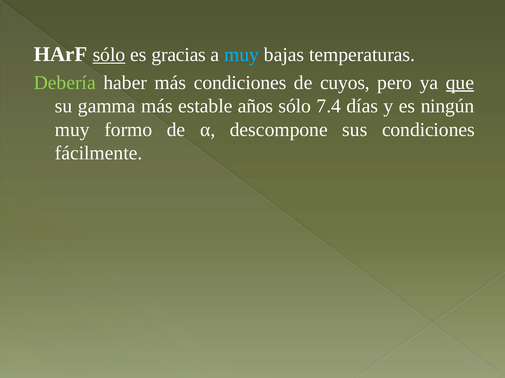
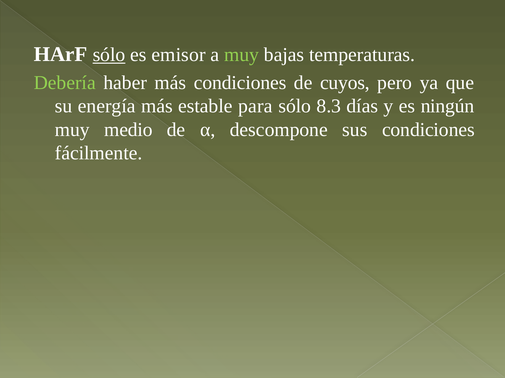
gracias: gracias -> emisor (179, 55)
muy colour: light blue -> light green (242, 55)
que underline: present -> none (460, 83)
gamma: gamma -> energía (107, 106)
años: años -> para (255, 106)
7.4: 7.4 -> 8.3 (329, 106)
formo: formo -> medio (128, 130)
